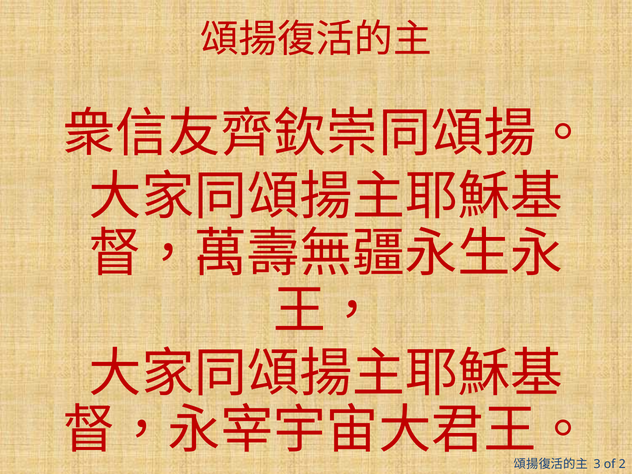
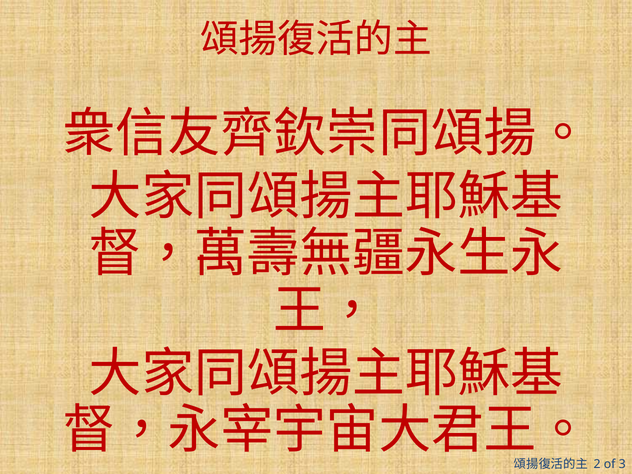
3: 3 -> 2 (597, 464)
2: 2 -> 3 (622, 464)
